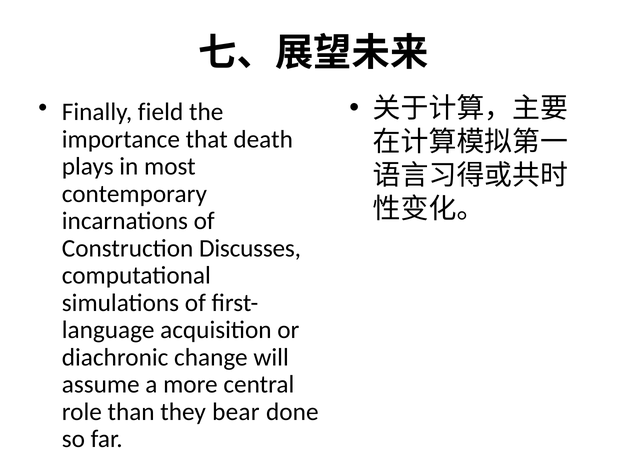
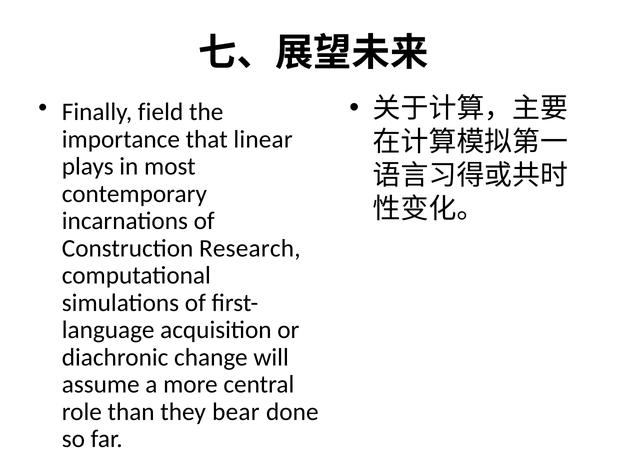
death: death -> linear (263, 139)
Discusses: Discusses -> Research (250, 248)
